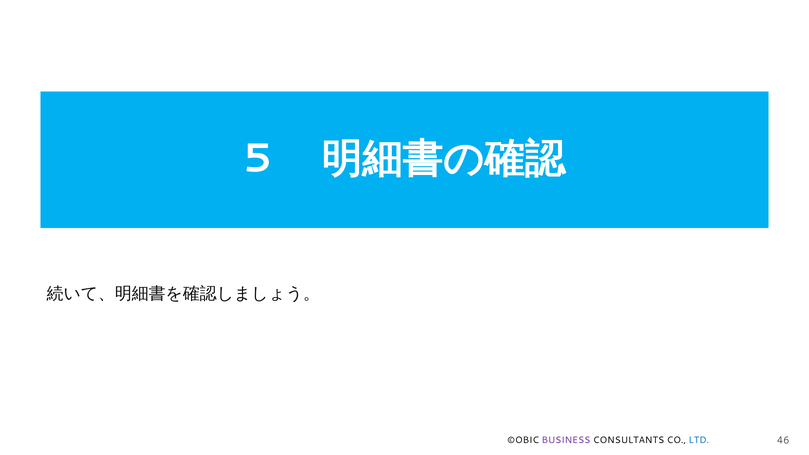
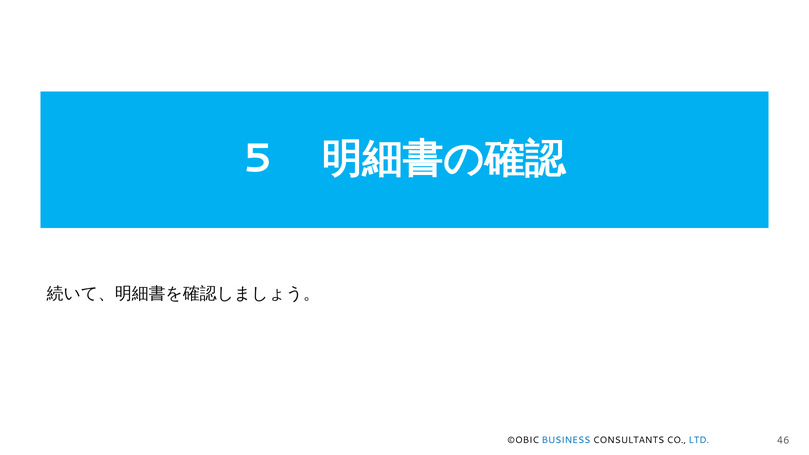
BUSINESS colour: purple -> blue (566, 440)
